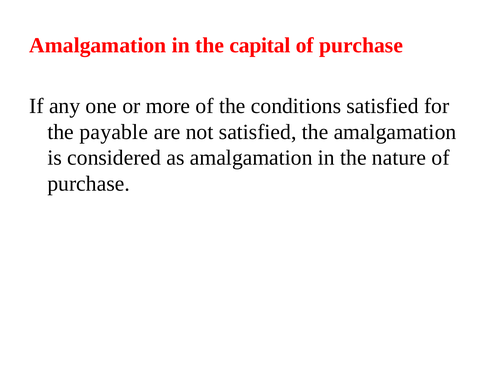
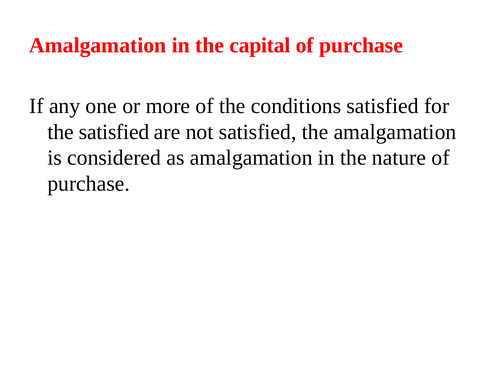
the payable: payable -> satisfied (114, 132)
